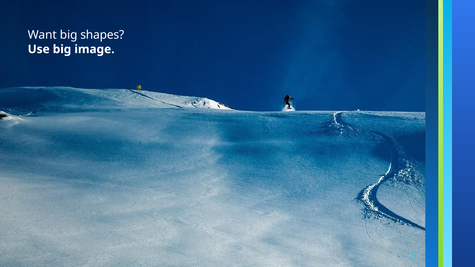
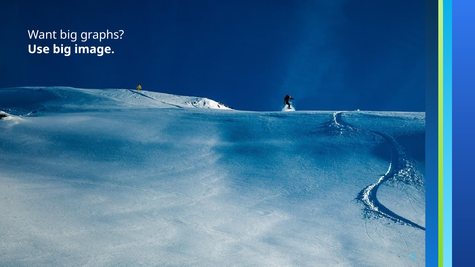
shapes: shapes -> graphs (102, 35)
